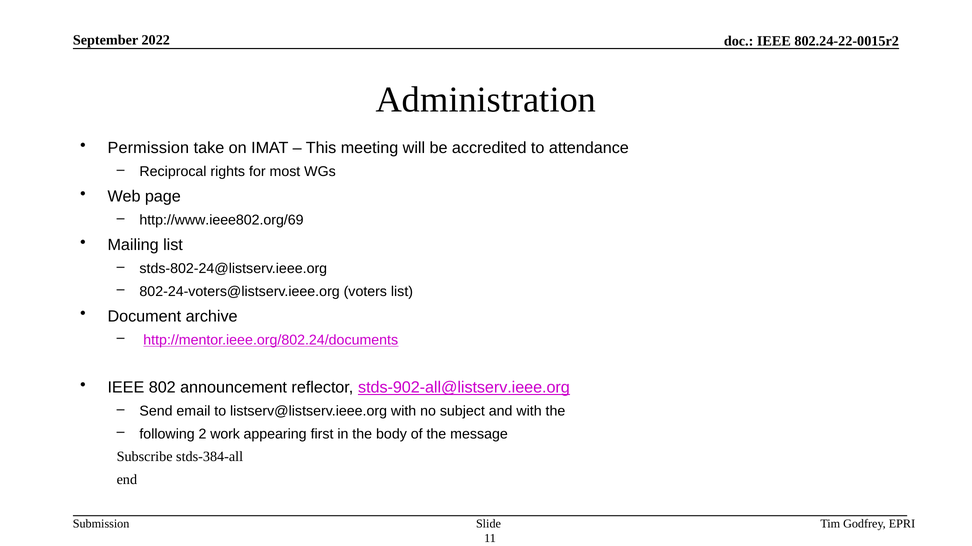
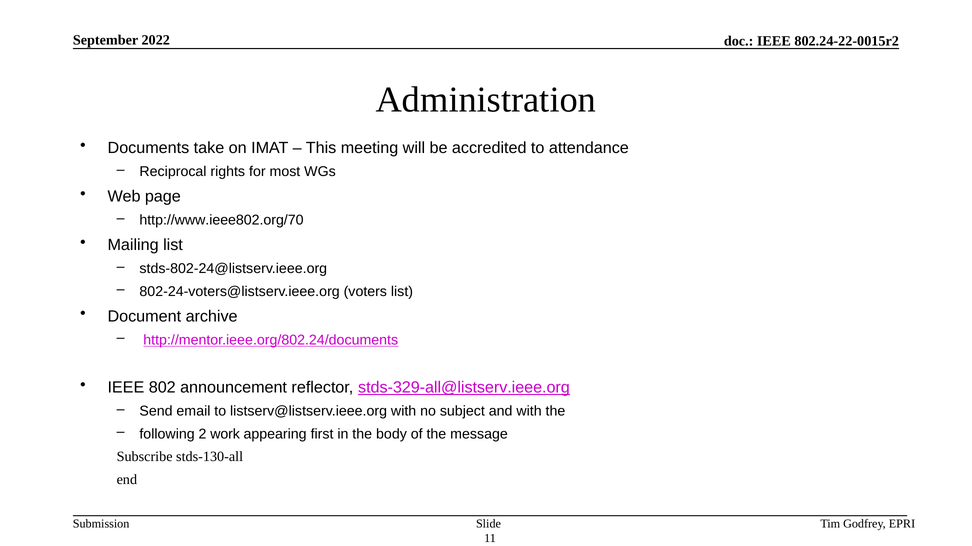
Permission: Permission -> Documents (148, 148)
http://www.ieee802.org/69: http://www.ieee802.org/69 -> http://www.ieee802.org/70 (222, 221)
stds-902-all@listserv.ieee.org: stds-902-all@listserv.ieee.org -> stds-329-all@listserv.ieee.org (464, 388)
stds-384-all: stds-384-all -> stds-130-all (210, 457)
